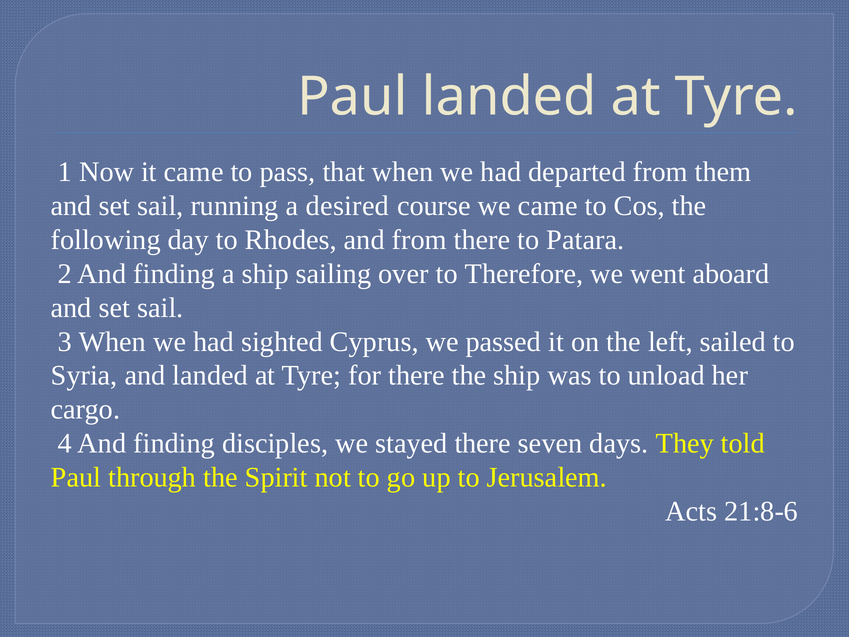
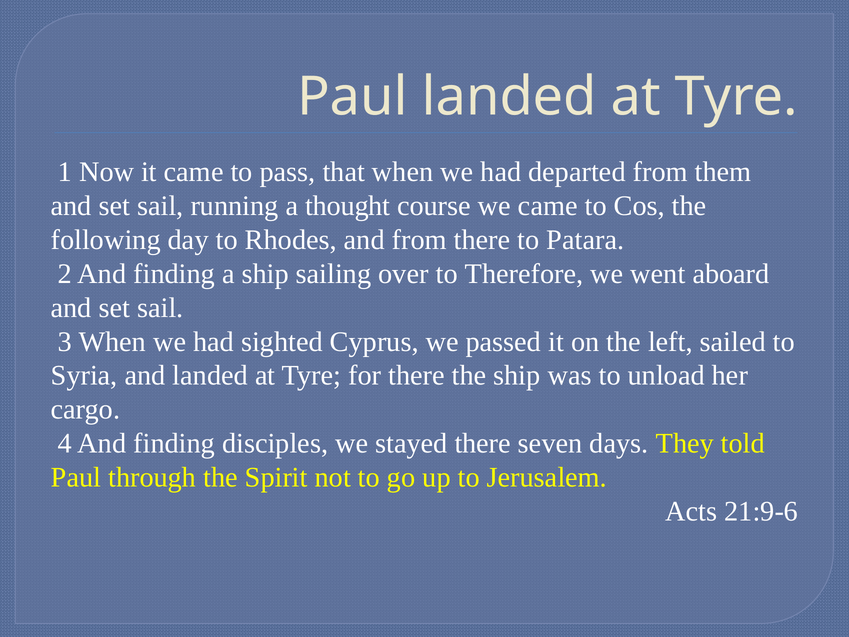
desired: desired -> thought (348, 206)
21:8-6: 21:8-6 -> 21:9-6 (761, 511)
